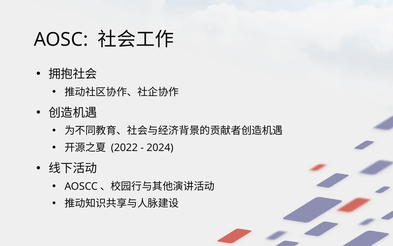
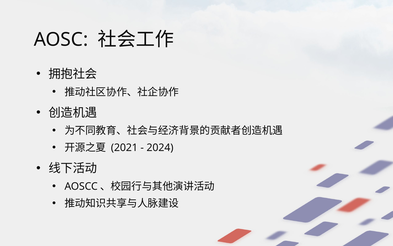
2022: 2022 -> 2021 (124, 148)
